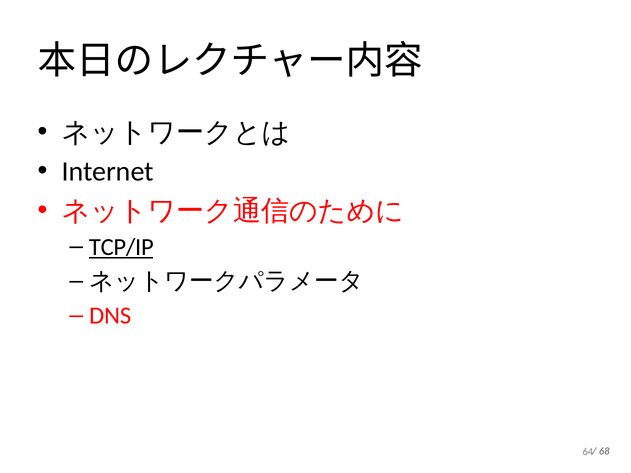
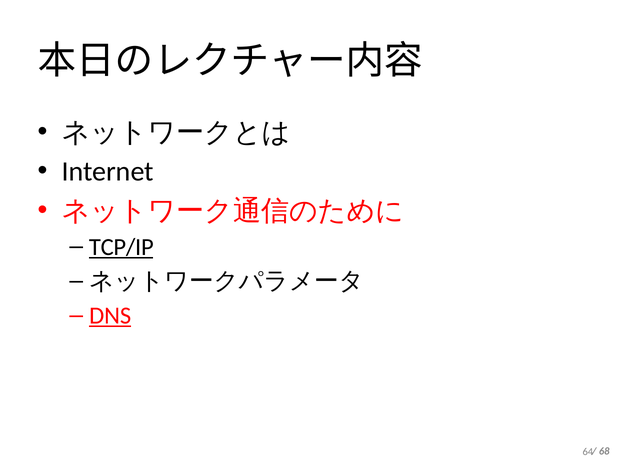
DNS underline: none -> present (110, 316)
